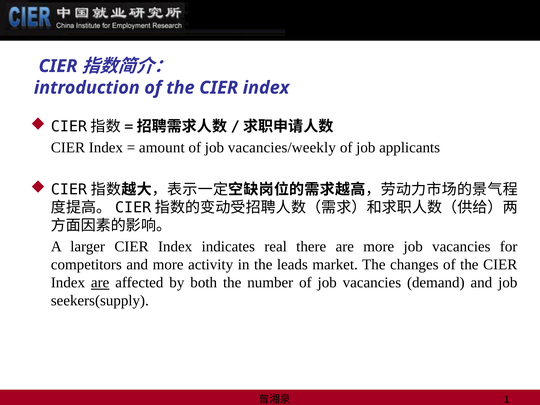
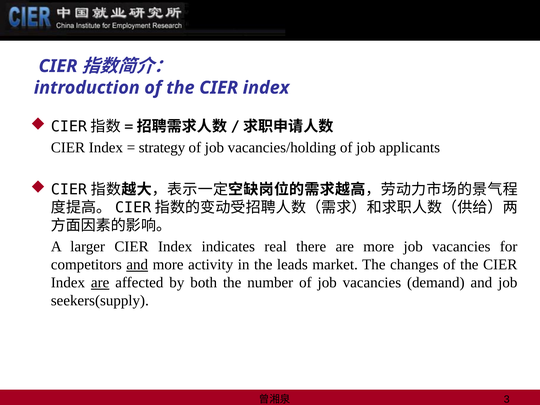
amount: amount -> strategy (162, 148)
vacancies/weekly: vacancies/weekly -> vacancies/holding (282, 148)
and underline: none -> present (137, 265)
1: 1 -> 3 (507, 399)
